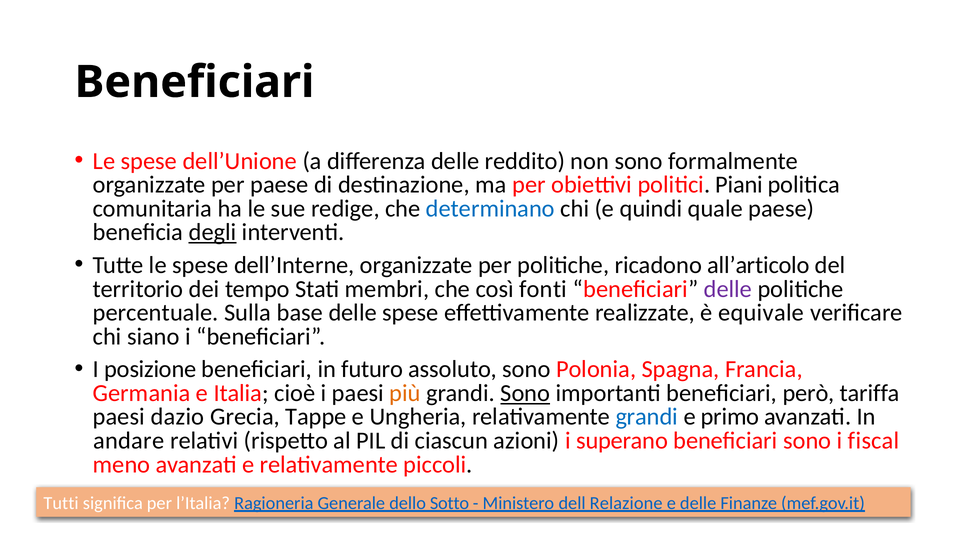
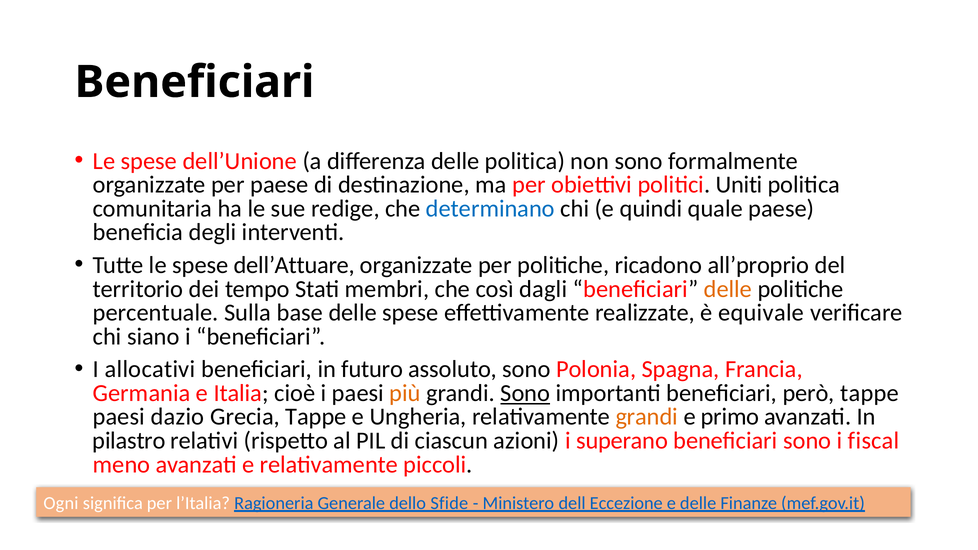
delle reddito: reddito -> politica (525, 161)
Piani: Piani -> Uniti (739, 185)
degli underline: present -> none (213, 232)
dell’Interne: dell’Interne -> dell’Attuare (294, 265)
all’articolo: all’articolo -> all’proprio (758, 265)
fonti: fonti -> dagli (543, 289)
delle colour: purple -> orange (728, 289)
posizione: posizione -> allocativi (150, 369)
però tariffa: tariffa -> tappe (870, 393)
grandi colour: blue -> orange (647, 417)
andare: andare -> pilastro (129, 441)
Tutti: Tutti -> Ogni (61, 503)
Sotto: Sotto -> Sfide (449, 503)
Relazione: Relazione -> Eccezione (626, 503)
